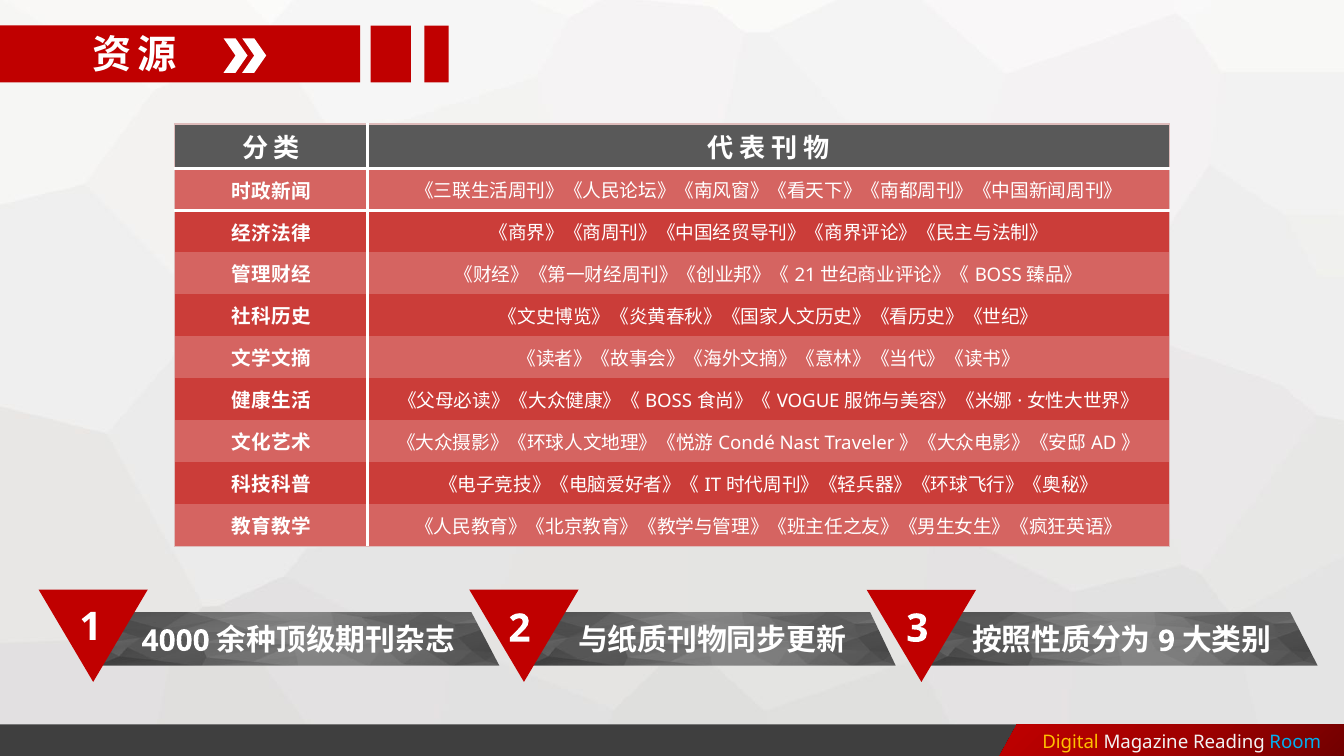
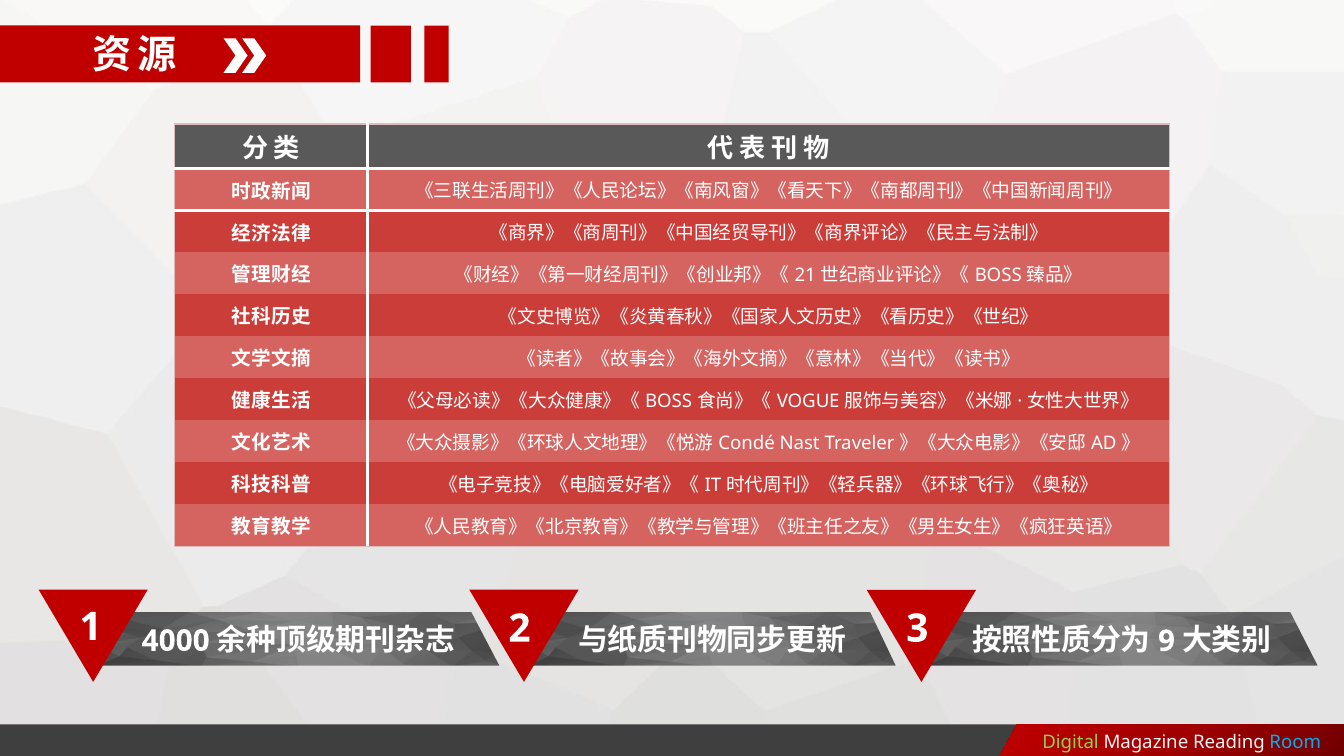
Digital colour: yellow -> light green (1071, 742)
